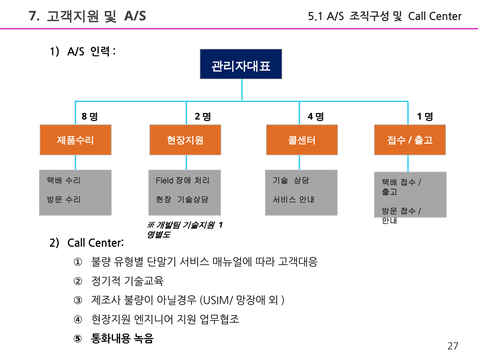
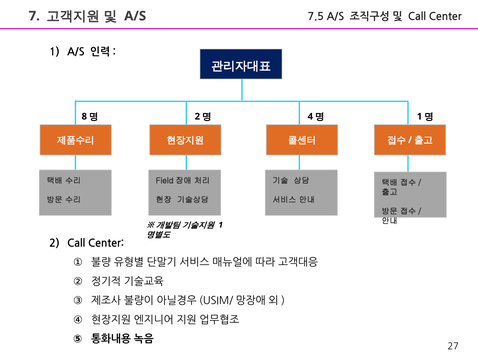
5.1: 5.1 -> 7.5 (316, 17)
